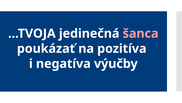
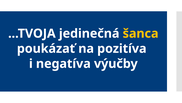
šanca colour: pink -> yellow (141, 33)
